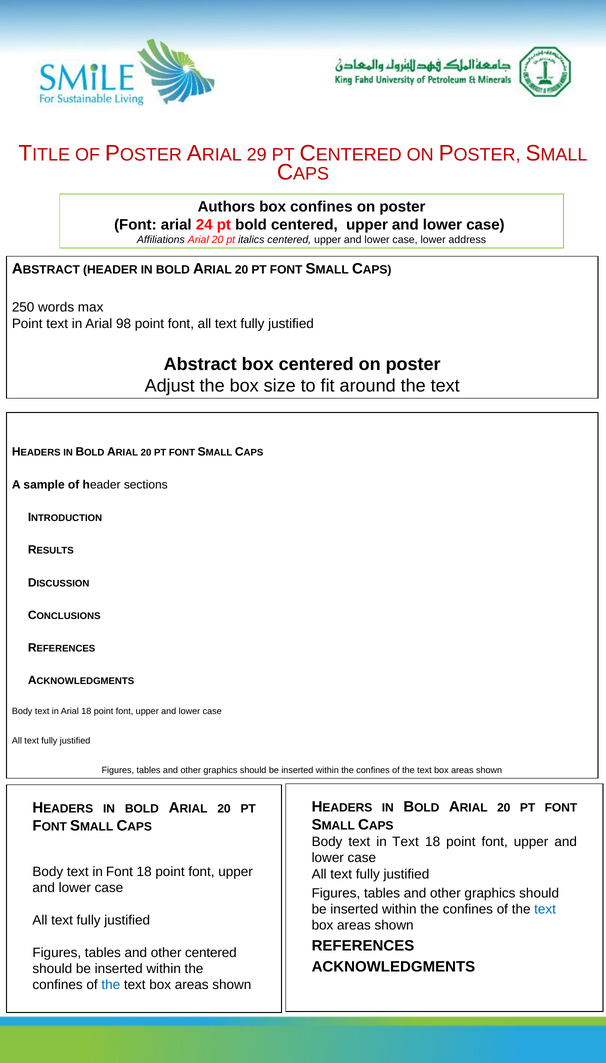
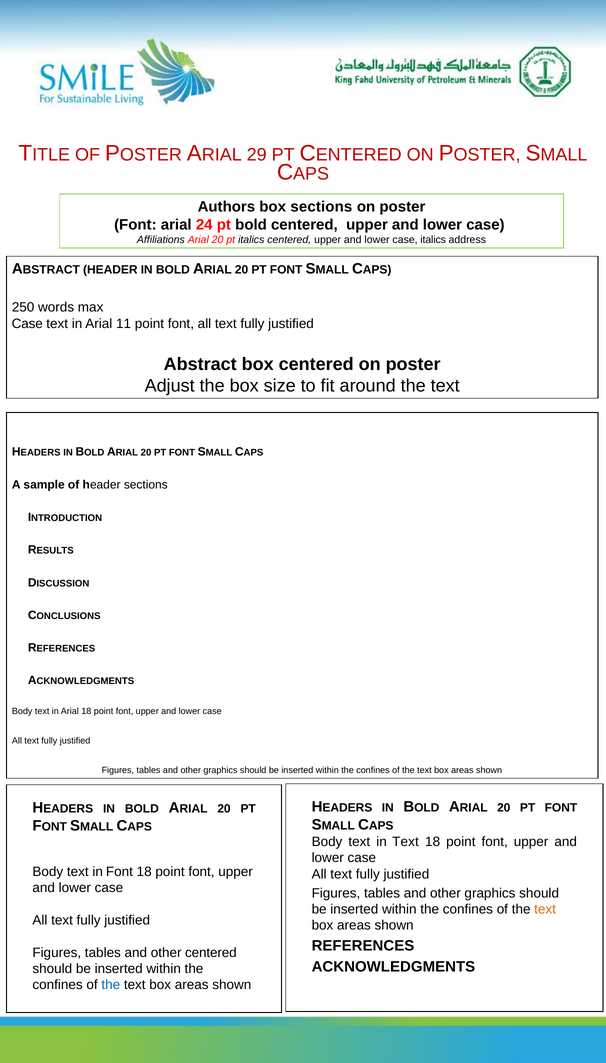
box confines: confines -> sections (321, 207)
case lower: lower -> italics (433, 240)
Point: Point -> Case (27, 324)
98: 98 -> 11 (124, 324)
text colour: blue -> orange (545, 909)
